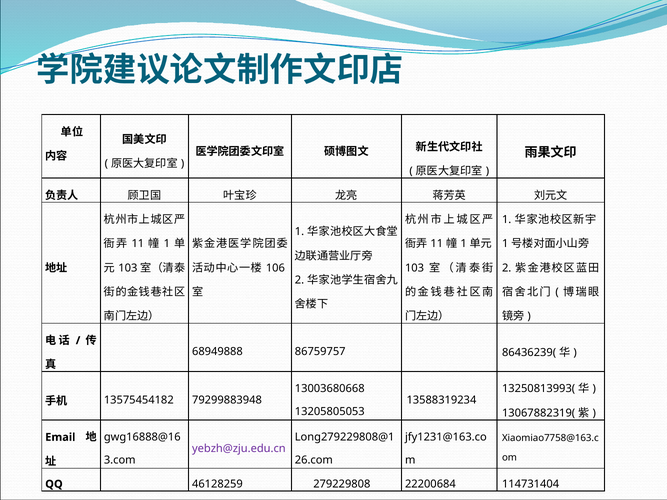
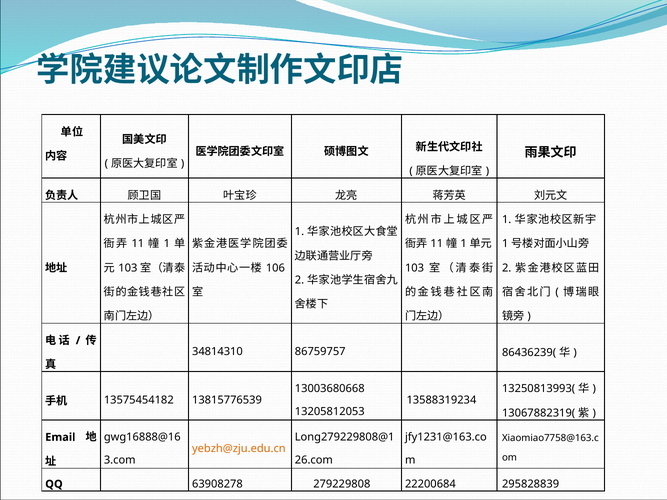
68949888: 68949888 -> 34814310 (217, 352)
79299883948: 79299883948 -> 13815776539 (227, 400)
13205805053: 13205805053 -> 13205812053 (330, 412)
yebzh@zju.edu.cn colour: purple -> orange (239, 449)
46128259: 46128259 -> 63908278 (217, 484)
114731404: 114731404 -> 295828839 (531, 484)
